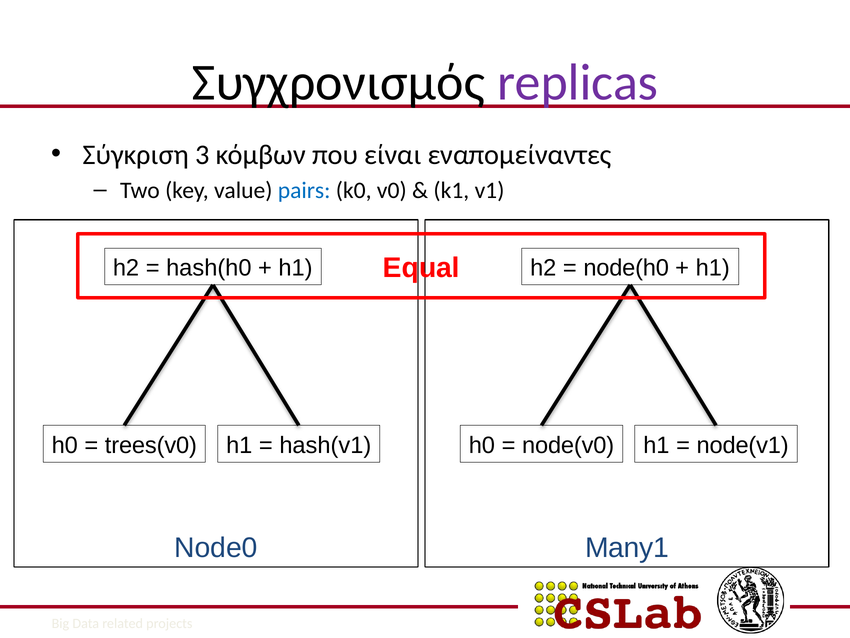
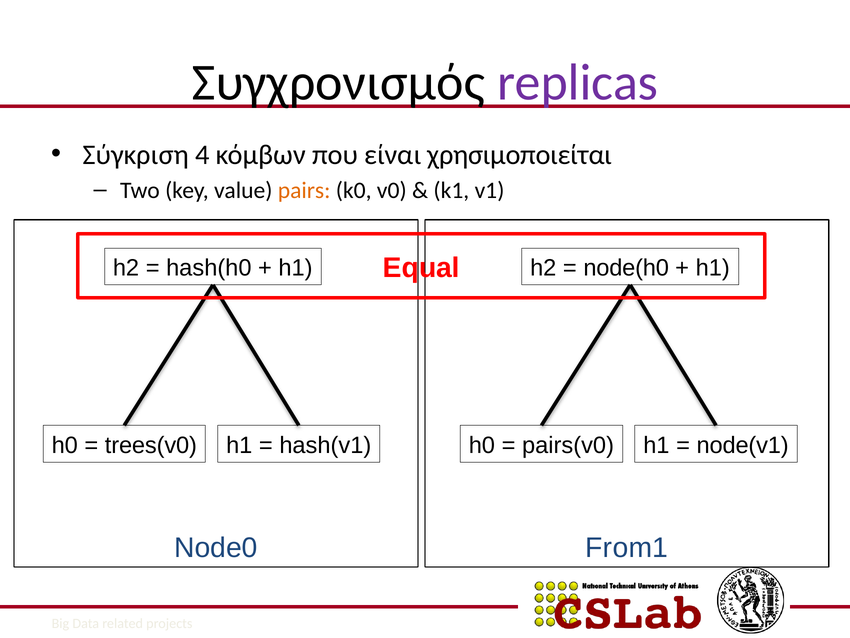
3: 3 -> 4 (202, 155)
εναπομείναντες: εναπομείναντες -> χρησιμοποιείται (520, 155)
pairs colour: blue -> orange (304, 190)
node(v0: node(v0 -> pairs(v0 (568, 445)
Many1: Many1 -> From1 (627, 547)
